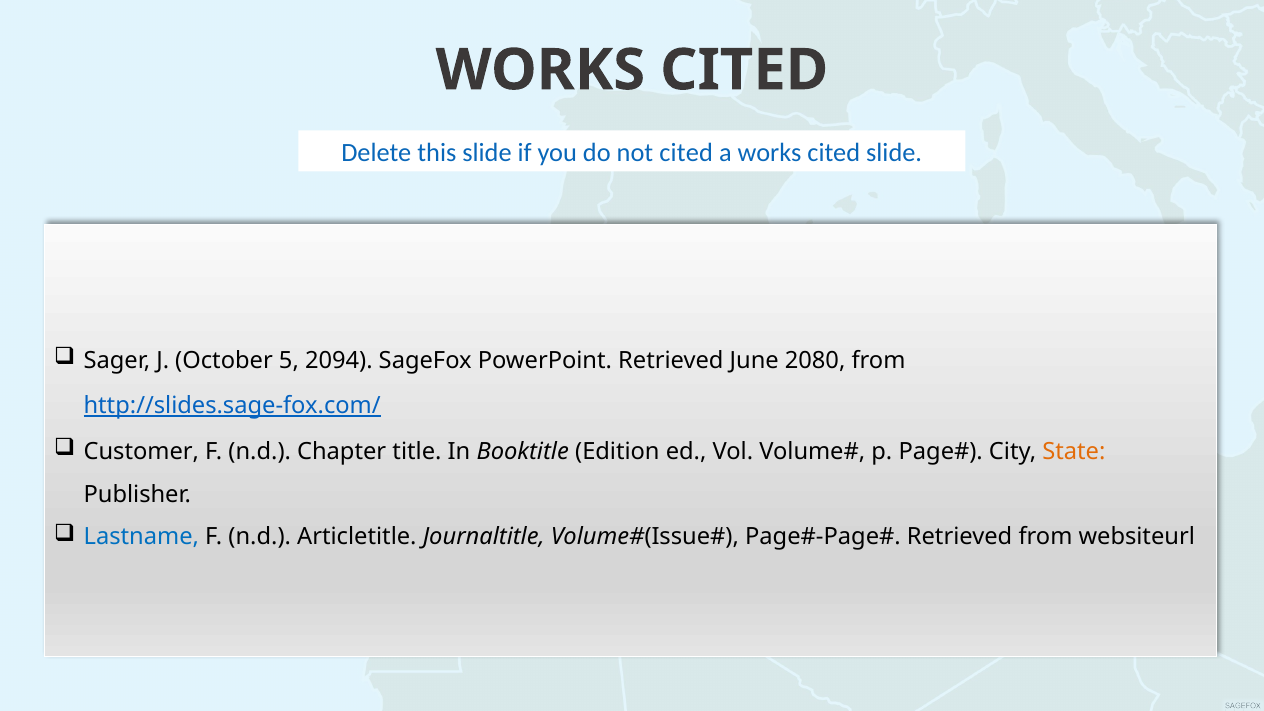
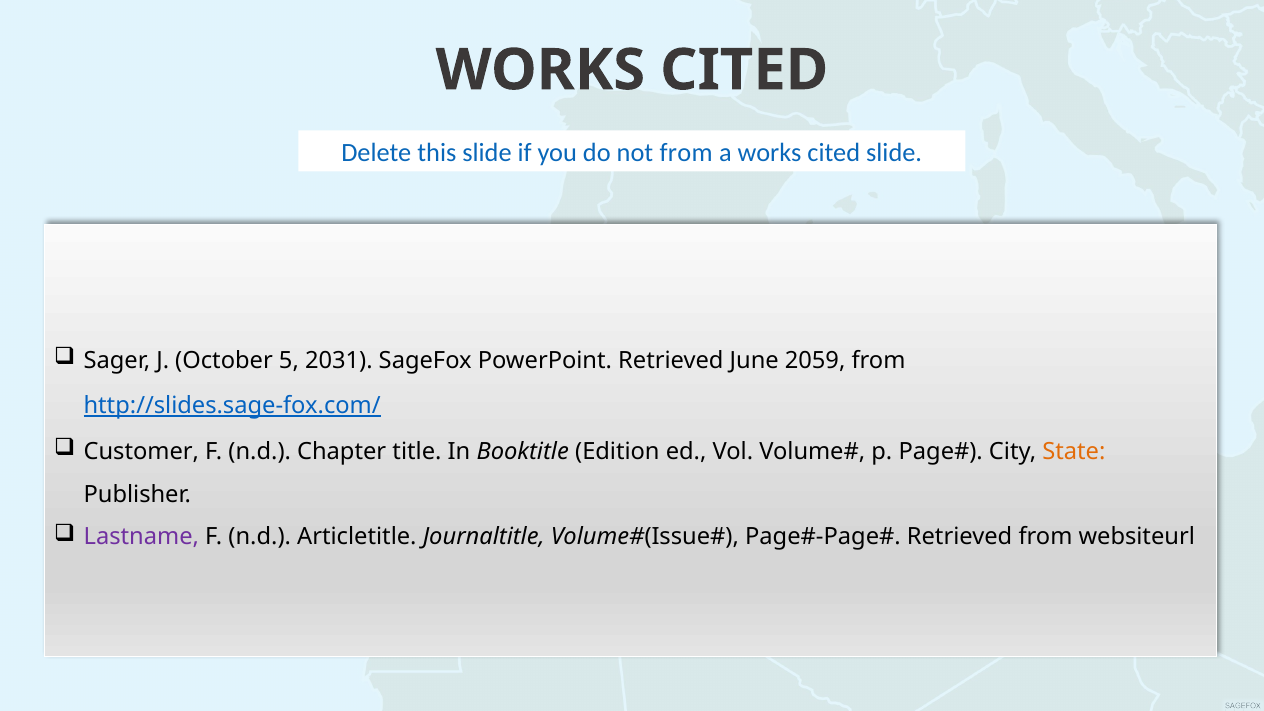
not cited: cited -> from (686, 153)
2094: 2094 -> 2031 (339, 361)
2080: 2080 -> 2059 (815, 361)
Lastname colour: blue -> purple (141, 537)
